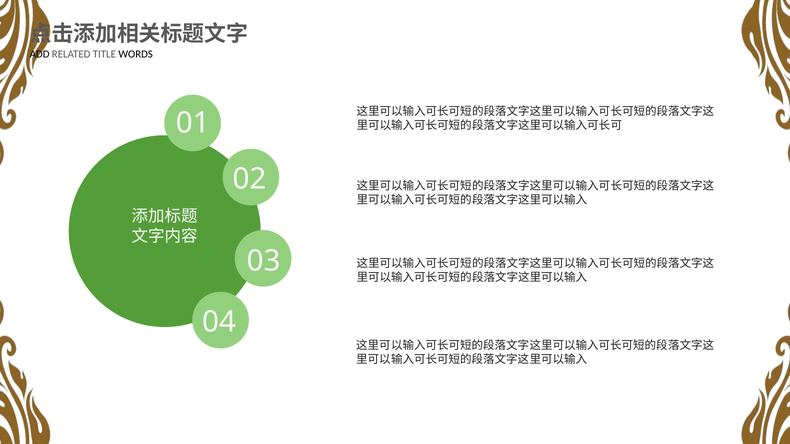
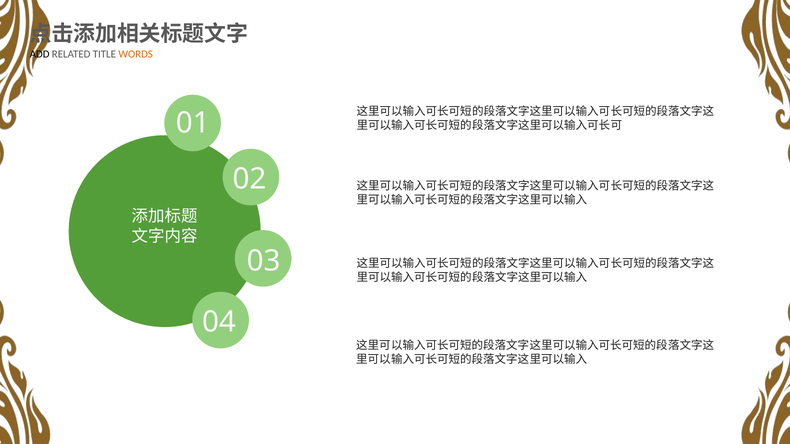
WORDS colour: black -> orange (136, 54)
